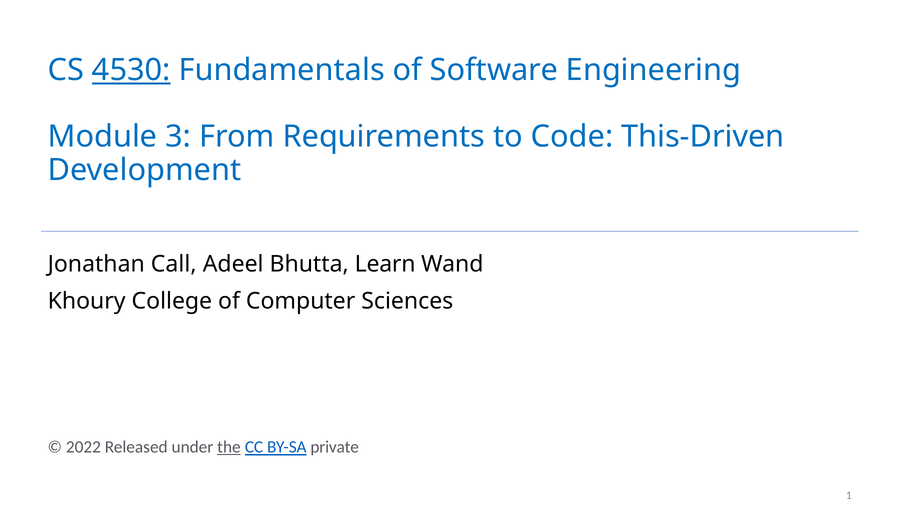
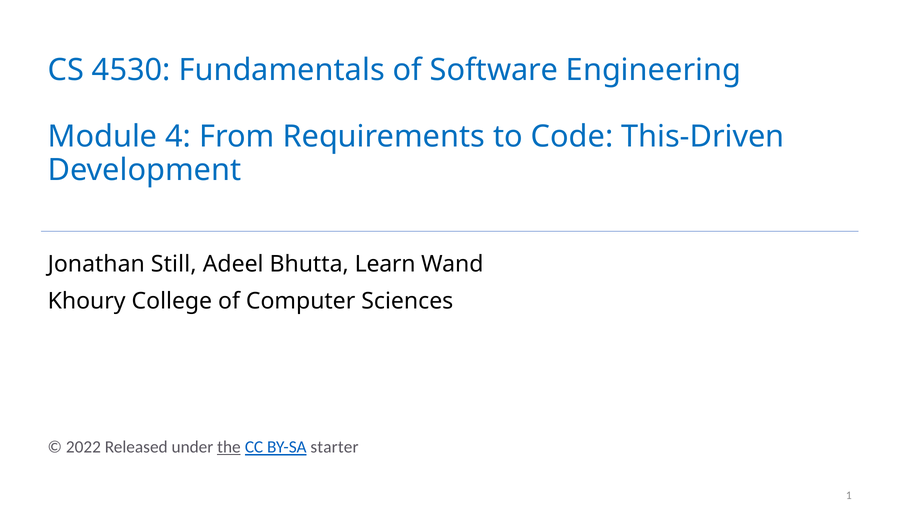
4530 underline: present -> none (131, 70)
3: 3 -> 4 (178, 137)
Call: Call -> Still (174, 264)
private: private -> starter (335, 447)
